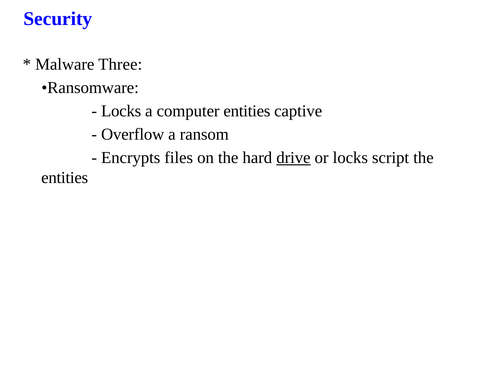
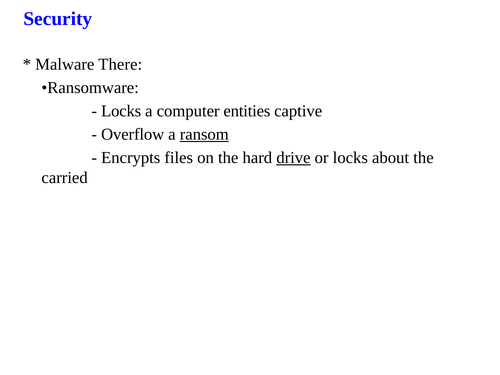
Three: Three -> There (120, 64)
ransom underline: none -> present (204, 134)
script: script -> about (391, 158)
entities: entities -> carried (65, 178)
